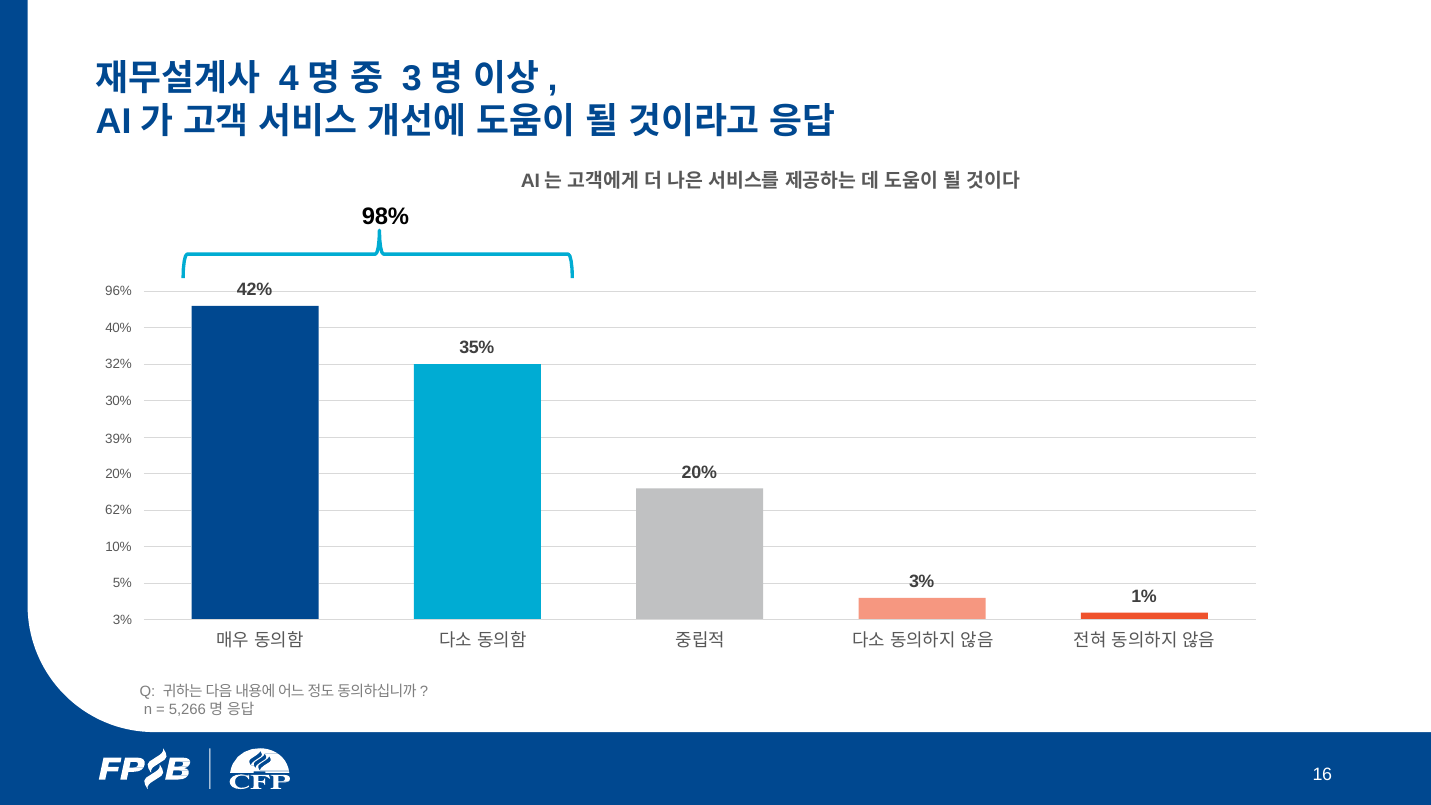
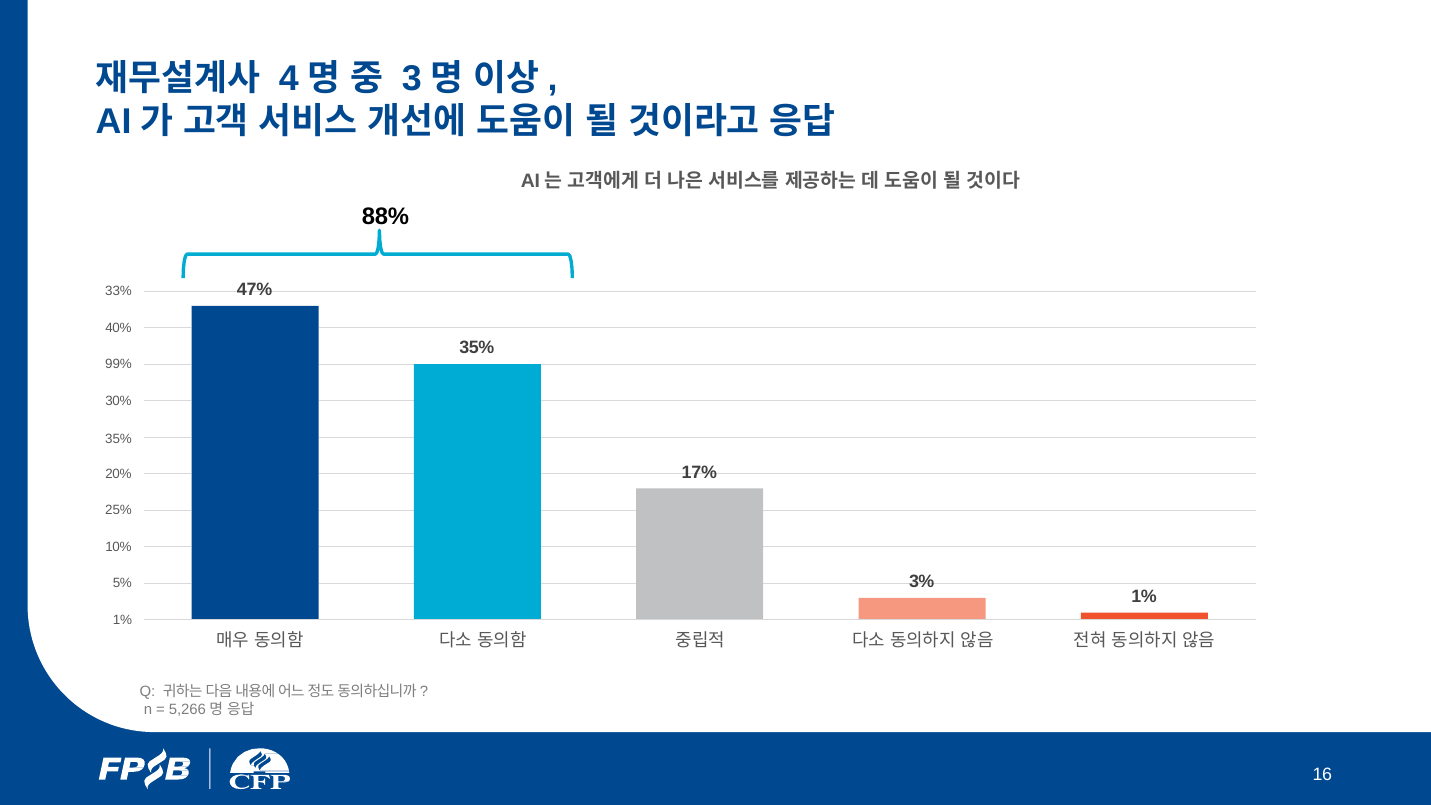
98%: 98% -> 88% (385, 216)
42%: 42% -> 47% (255, 289)
96%: 96% -> 33% (119, 291)
32%: 32% -> 99% (119, 364)
39%: 39% -> 35% (119, 439)
20%: 20% -> 17% (699, 472)
62%: 62% -> 25% (119, 510)
3%: 3% -> 1% (122, 620)
